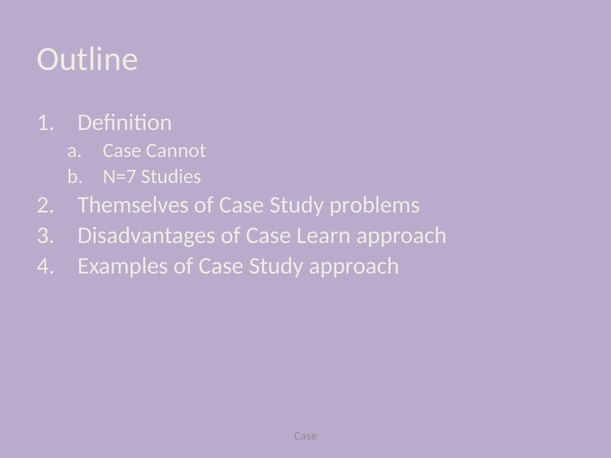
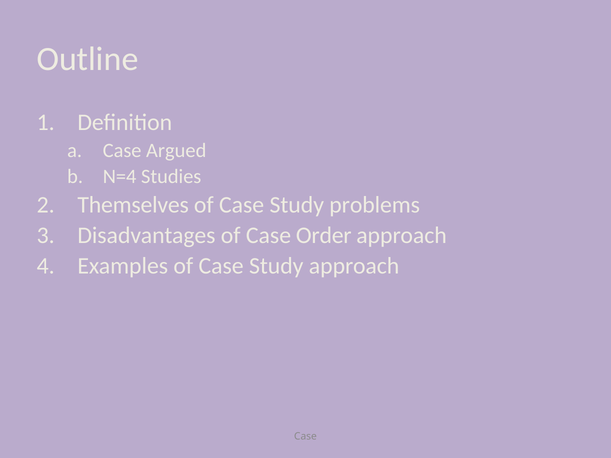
Cannot: Cannot -> Argued (176, 151)
N=7: N=7 -> N=4 (120, 177)
Learn: Learn -> Order (324, 236)
